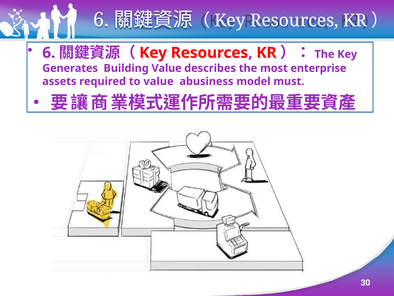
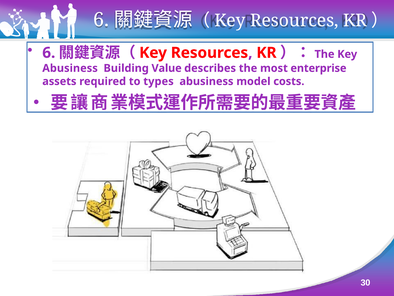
Generates: Generates -> Abusiness (70, 68)
to value: value -> types (159, 81)
must: must -> costs (289, 81)
